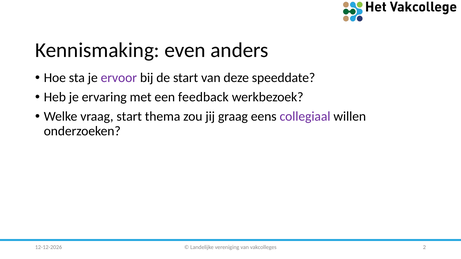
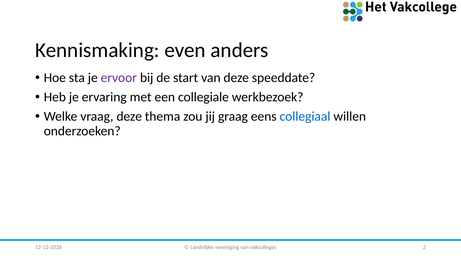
feedback: feedback -> collegiale (203, 97)
vraag start: start -> deze (129, 117)
collegiaal colour: purple -> blue (305, 117)
